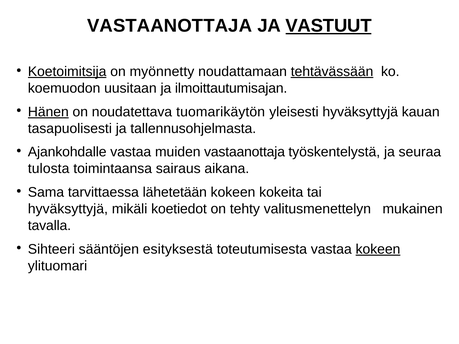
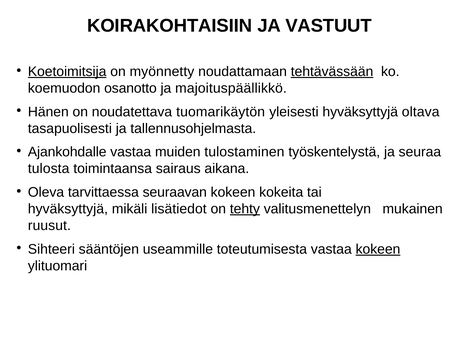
VASTAANOTTAJA: VASTAANOTTAJA -> KOIRAKOHTAISIIN (170, 26)
VASTUUT underline: present -> none (329, 26)
uusitaan: uusitaan -> osanotto (130, 88)
ilmoittautumisajan: ilmoittautumisajan -> majoituspäällikkö (231, 88)
Hänen underline: present -> none (48, 112)
kauan: kauan -> oltava (421, 112)
muiden vastaanottaja: vastaanottaja -> tulostaminen (244, 152)
Sama: Sama -> Oleva (46, 192)
lähetetään: lähetetään -> seuraavan (175, 192)
koetiedot: koetiedot -> lisätiedot (179, 209)
tehty underline: none -> present (245, 209)
tavalla: tavalla -> ruusut (49, 226)
esityksestä: esityksestä -> useammille (178, 249)
